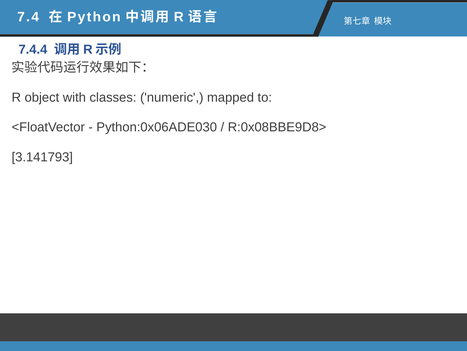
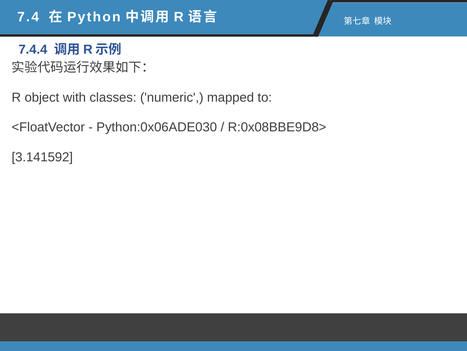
3.141793: 3.141793 -> 3.141592 (42, 157)
